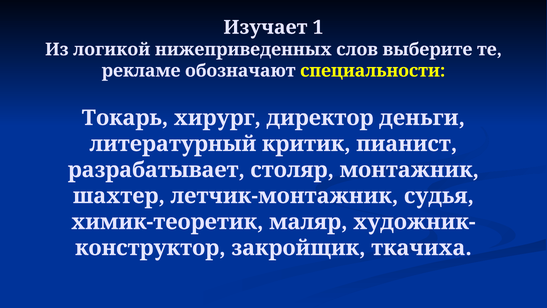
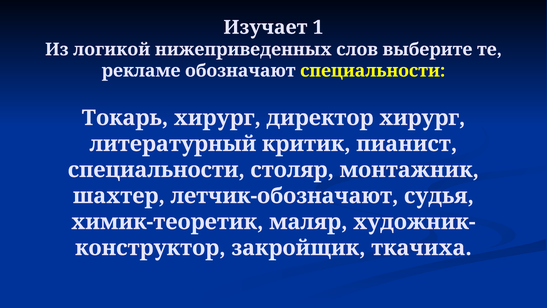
директор деньги: деньги -> хирург (422, 118)
разрабатывает: разрабатывает -> специальности (156, 170)
летчик-монтажник: летчик-монтажник -> летчик-обозначают (284, 196)
